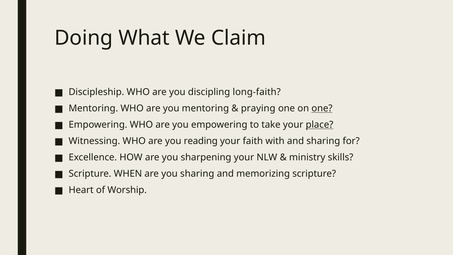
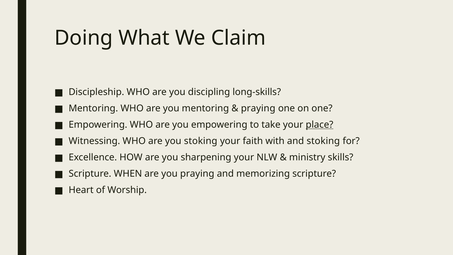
long-faith: long-faith -> long-skills (257, 92)
one underline: present -> none (322, 108)
you reading: reading -> stoking (201, 141)
with and sharing: sharing -> stoking (323, 141)
you sharing: sharing -> praying (197, 174)
